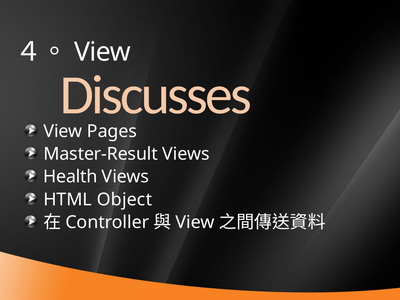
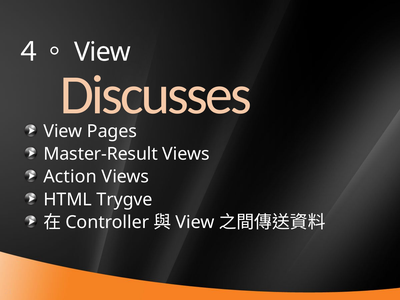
Health: Health -> Action (70, 177)
Object: Object -> Trygve (125, 200)
